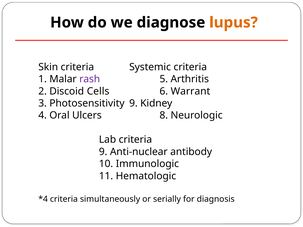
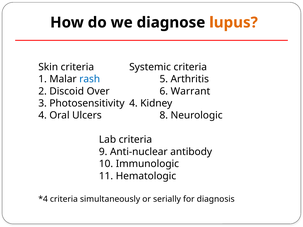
rash colour: purple -> blue (90, 79)
Cells: Cells -> Over (98, 91)
Photosensitivity 9: 9 -> 4 (133, 103)
